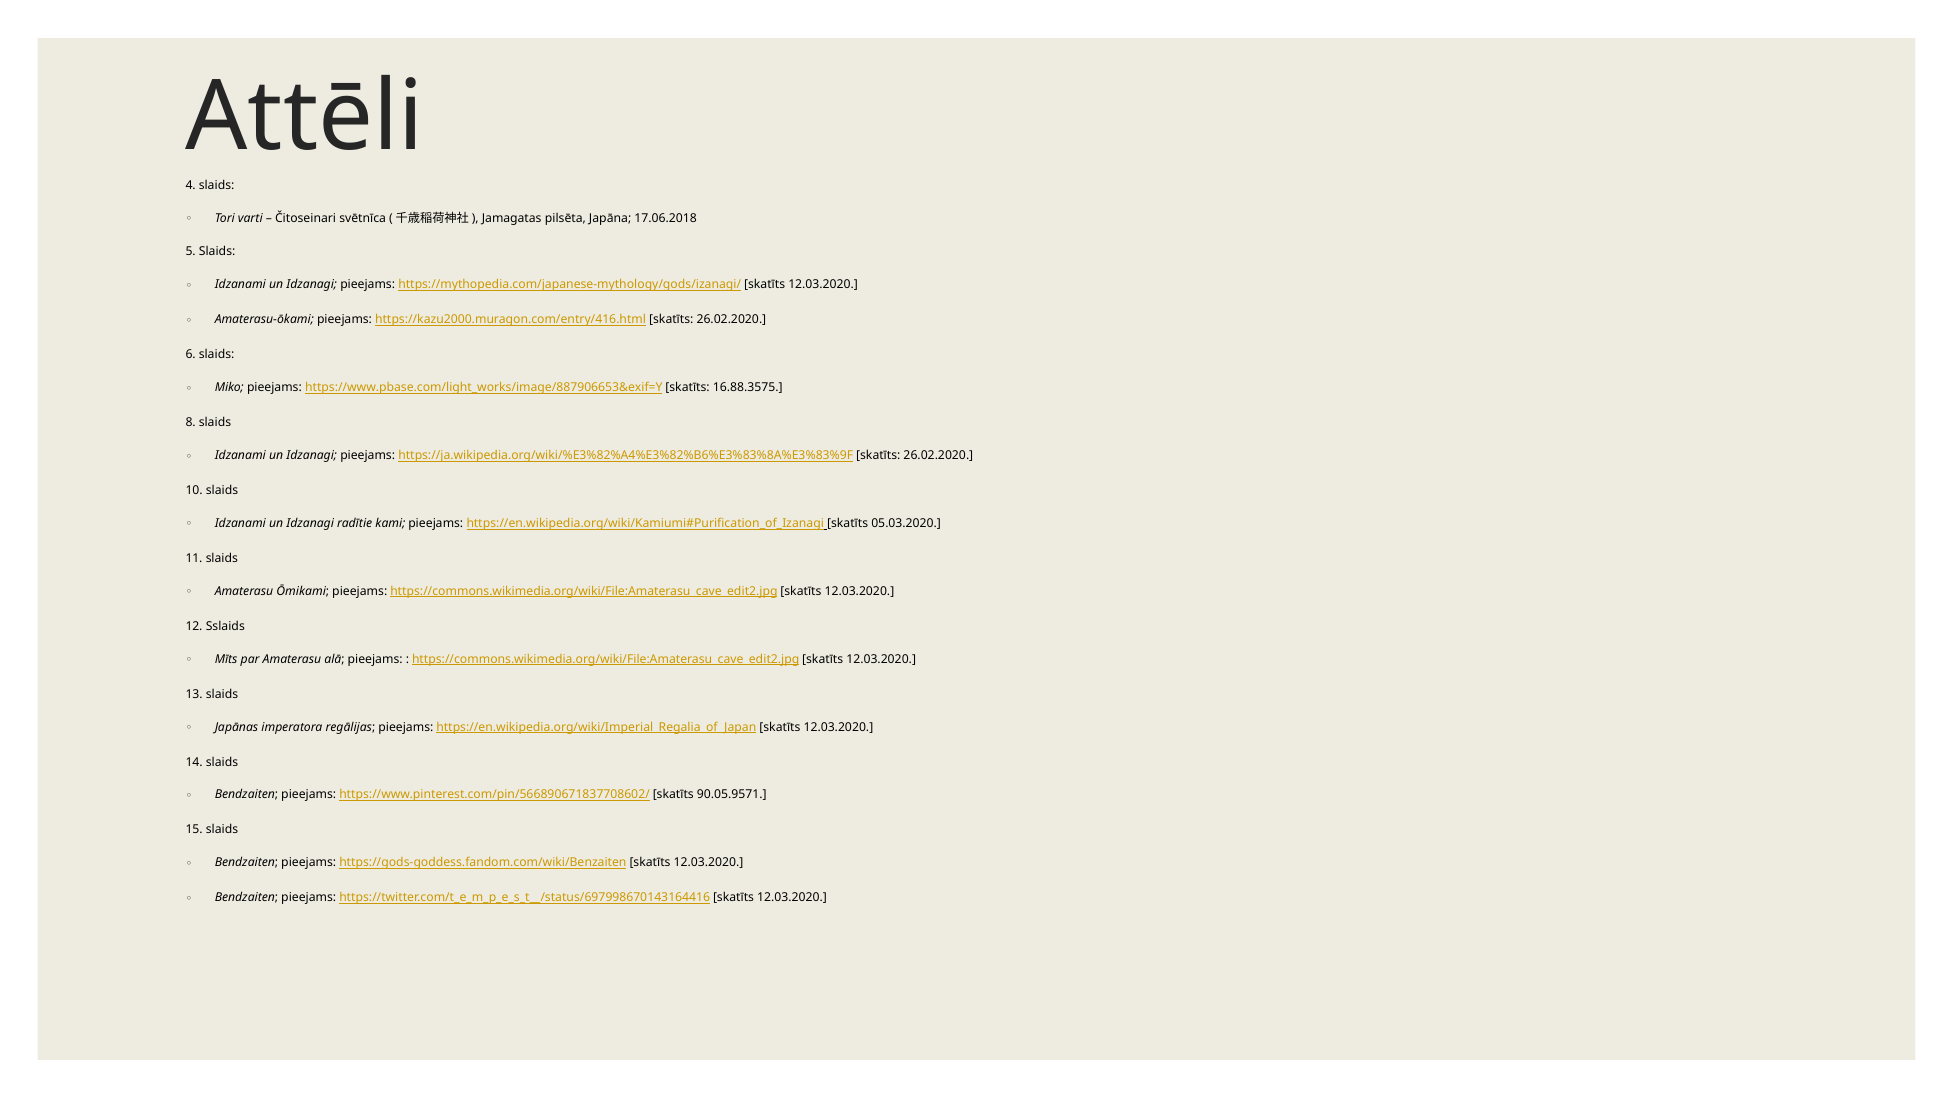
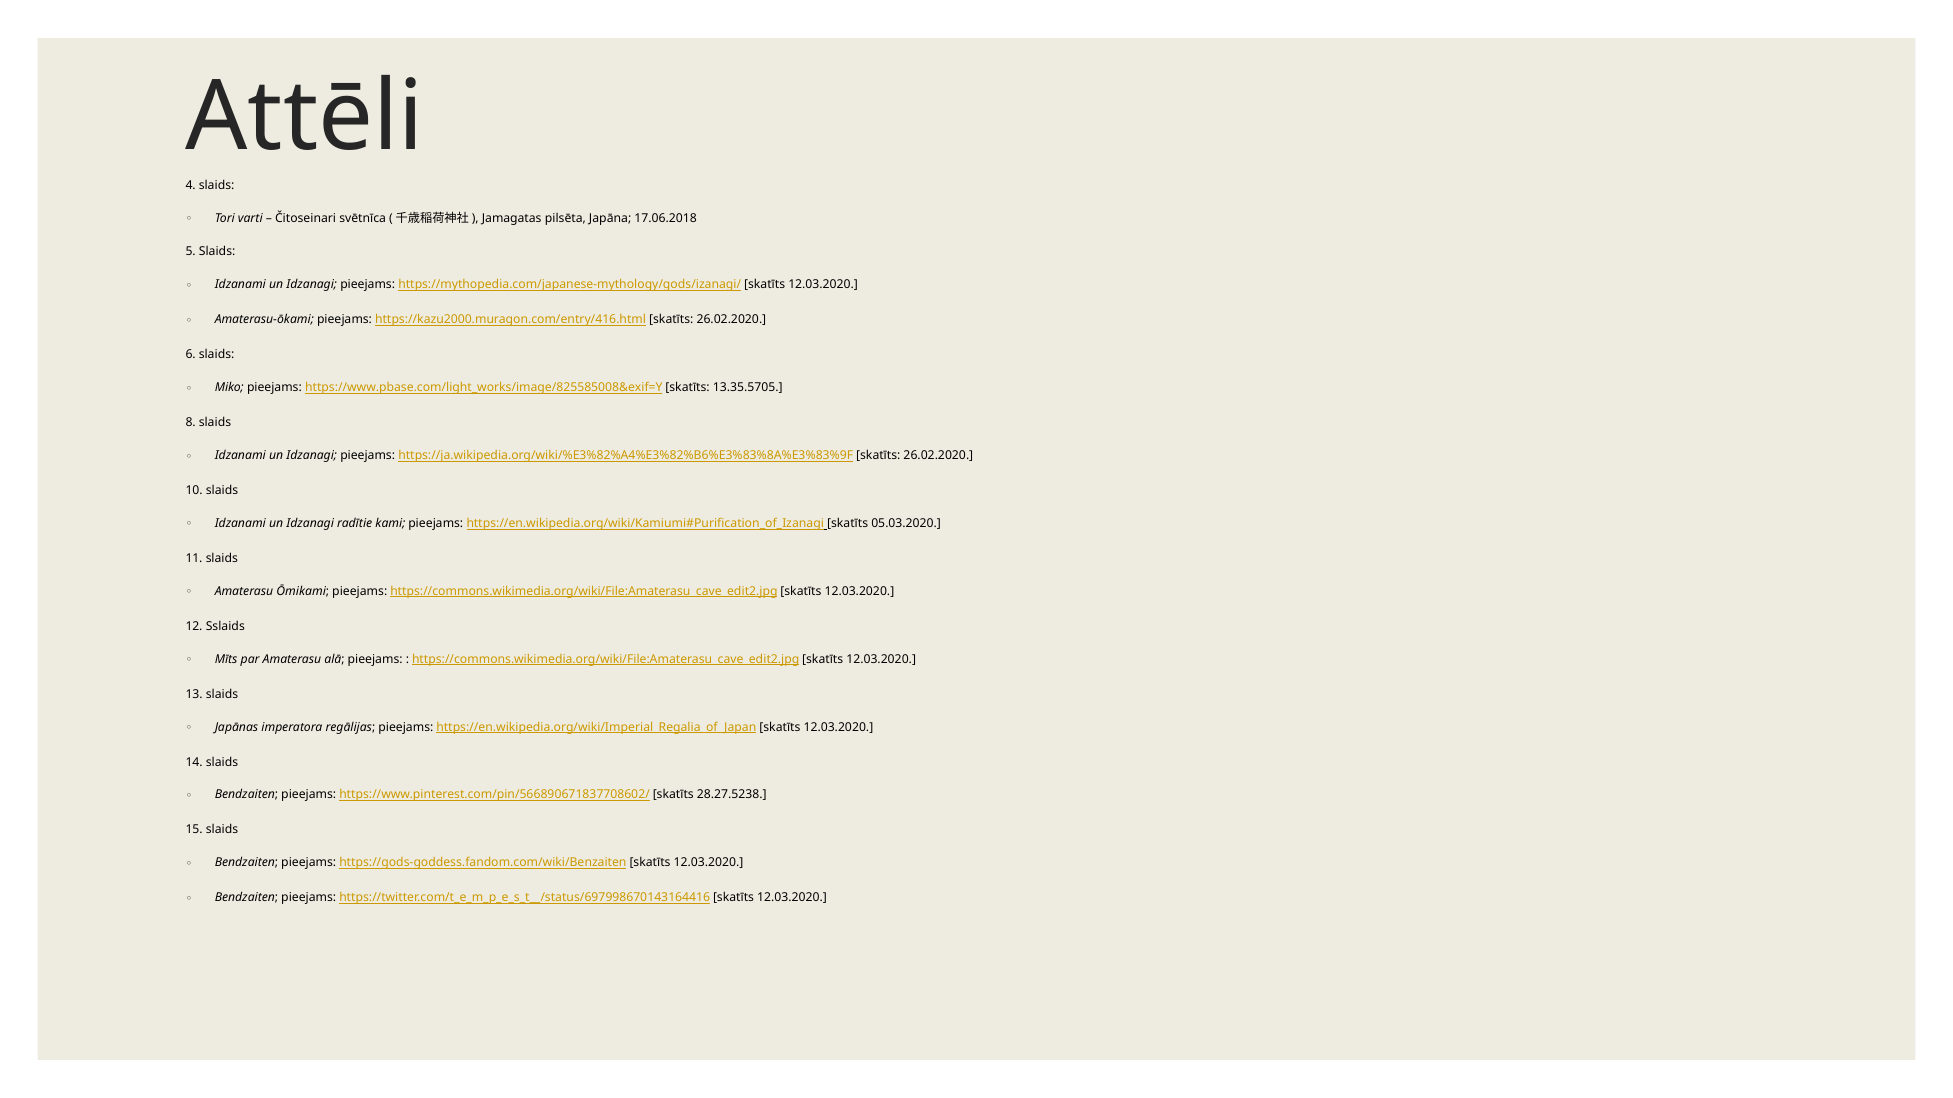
https://www.pbase.com/light_works/image/887906653&exif=Y: https://www.pbase.com/light_works/image/887906653&exif=Y -> https://www.pbase.com/light_works/image/825585008&exif=Y (484, 388)
16.88.3575: 16.88.3575 -> 13.35.5705 (748, 388)
90.05.9571: 90.05.9571 -> 28.27.5238 (732, 795)
